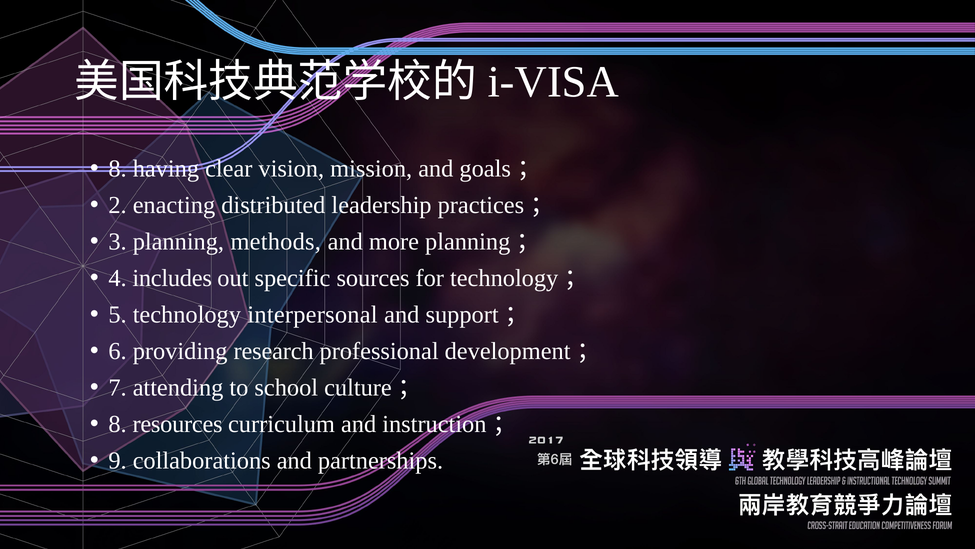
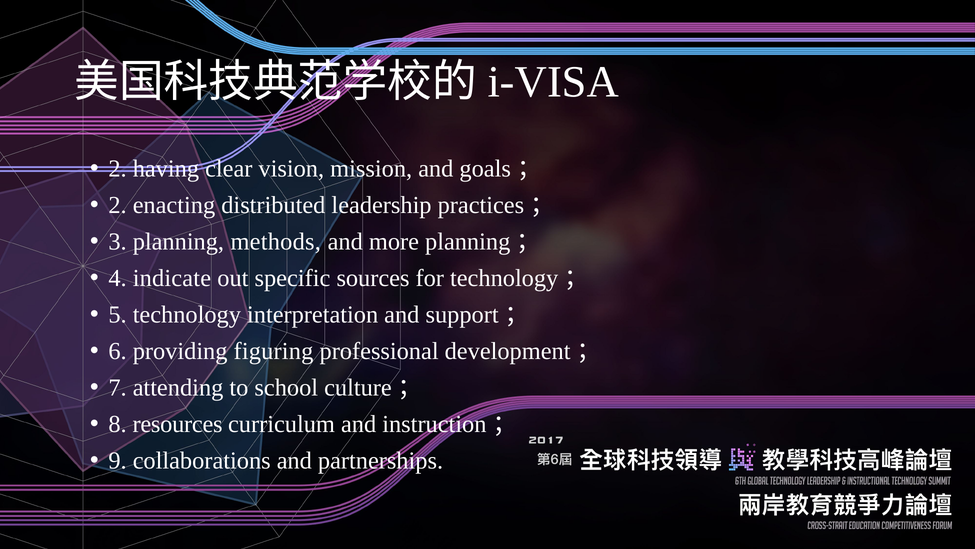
8: 8 -> 2 (118, 168)
includes: includes -> indicate (172, 278)
interpersonal: interpersonal -> interpretation (313, 314)
research: research -> figuring (273, 351)
